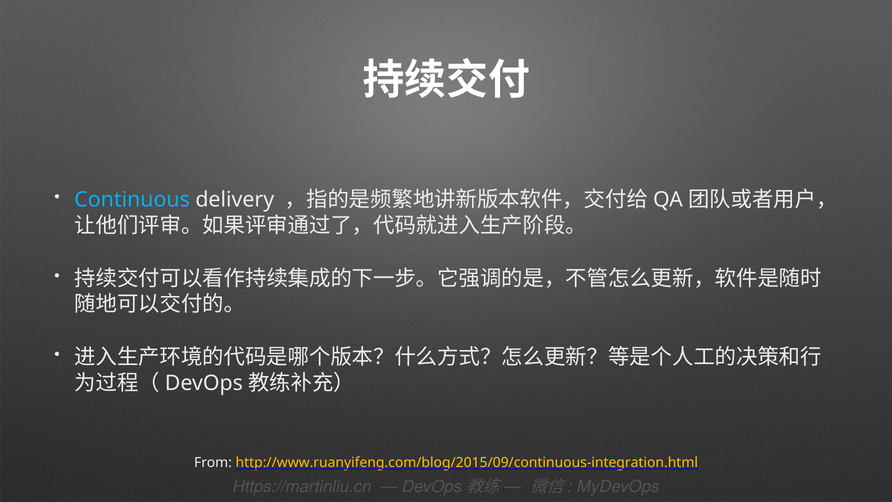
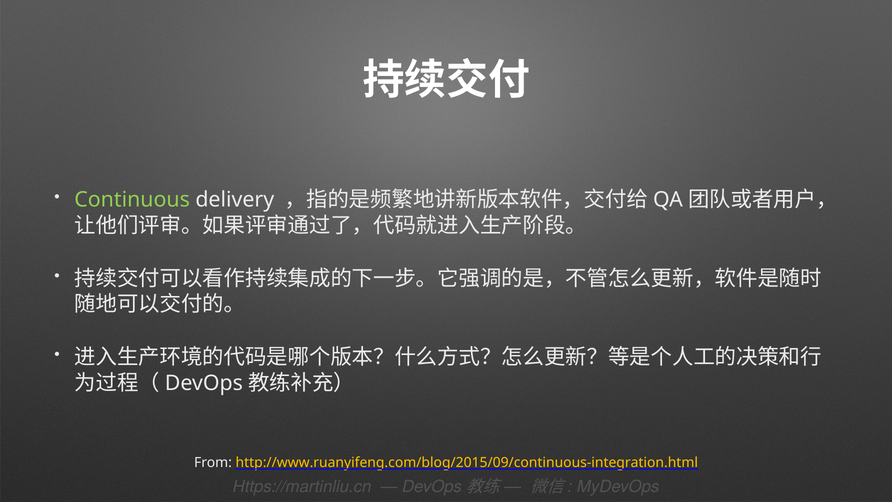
Continuous colour: light blue -> light green (132, 200)
